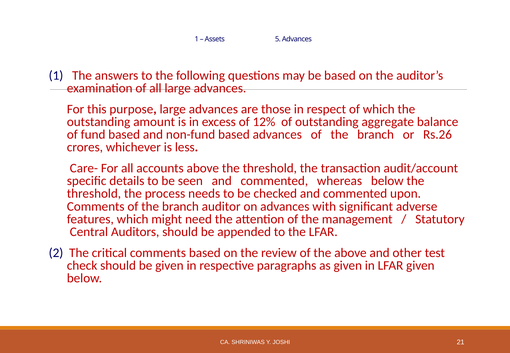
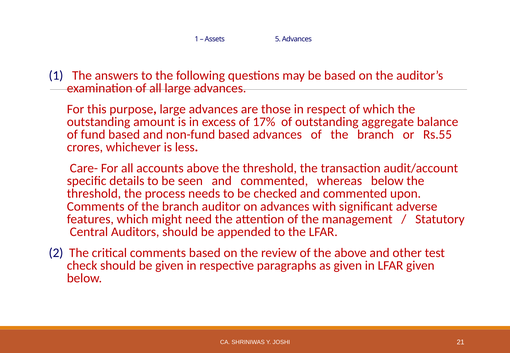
12%: 12% -> 17% (264, 122)
Rs.26: Rs.26 -> Rs.55 (438, 135)
